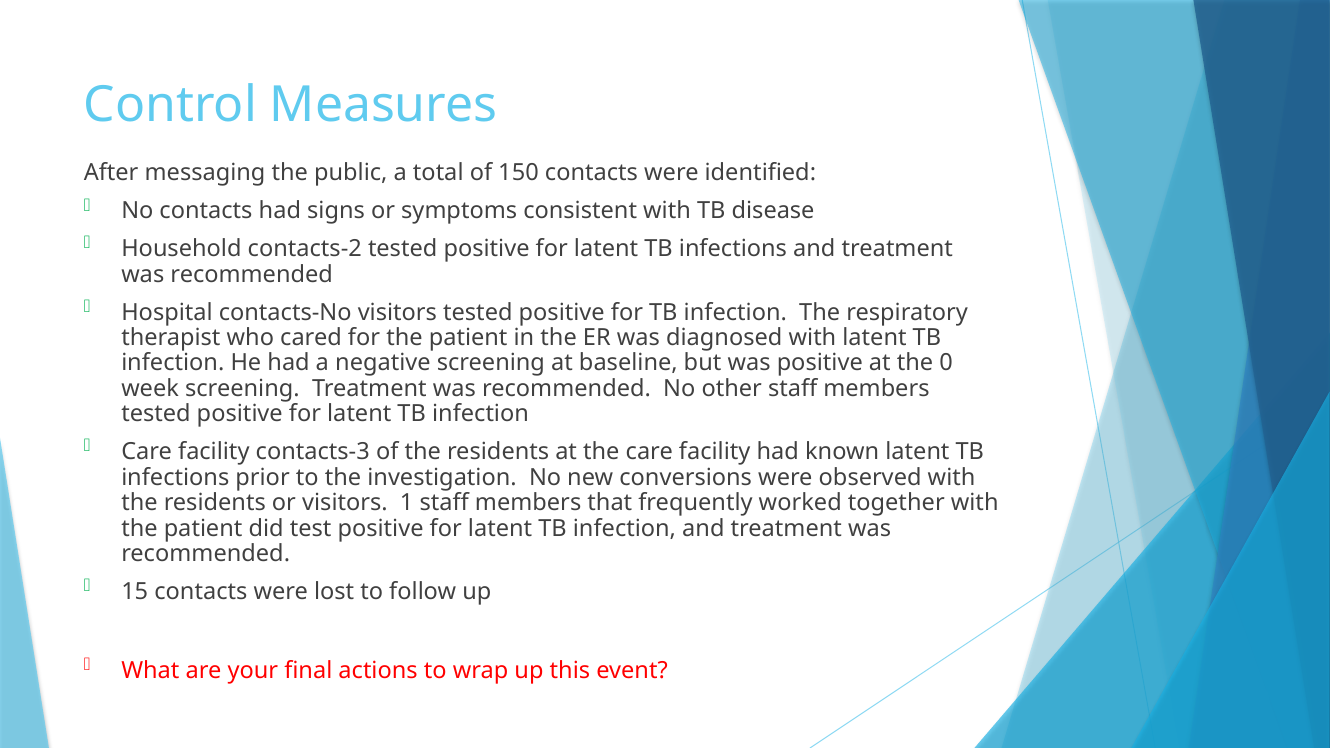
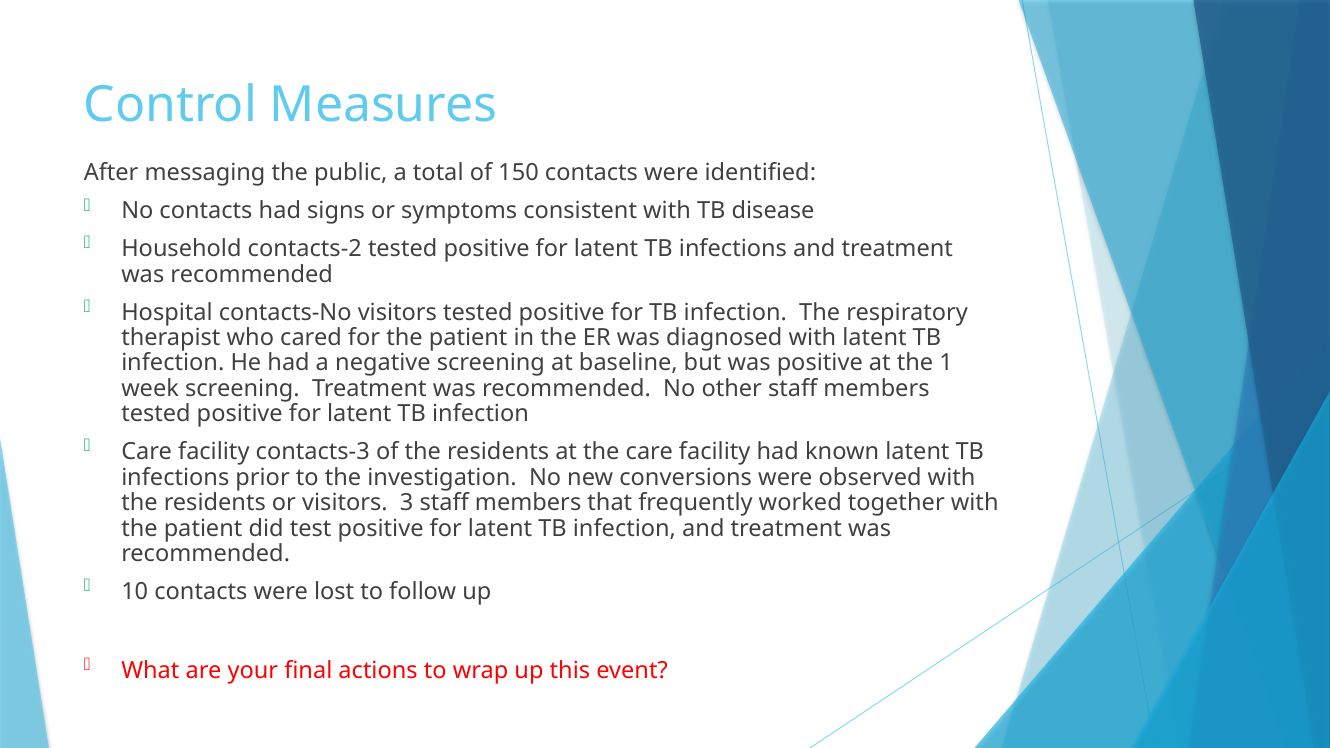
0: 0 -> 1 (946, 363)
1: 1 -> 3 (407, 503)
15: 15 -> 10 (135, 592)
